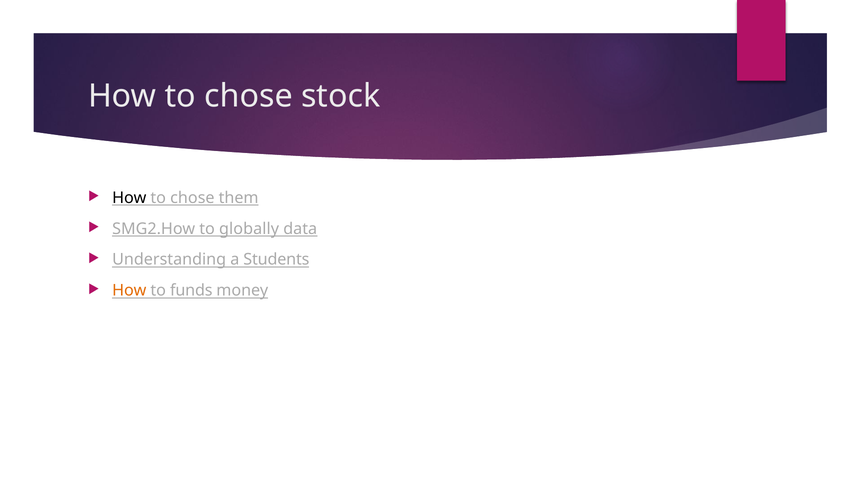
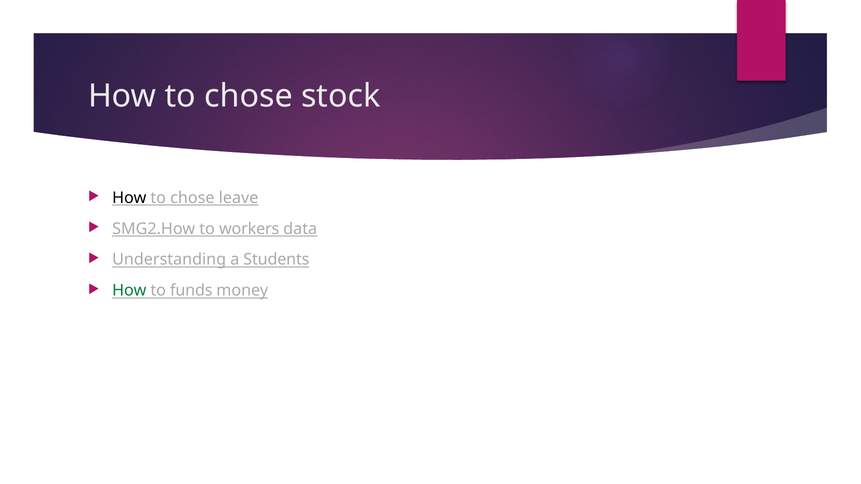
them: them -> leave (239, 198)
globally: globally -> workers (249, 229)
How colour: orange -> green (129, 291)
